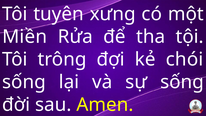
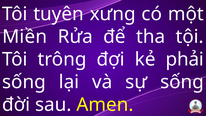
chói: chói -> phải (185, 59)
